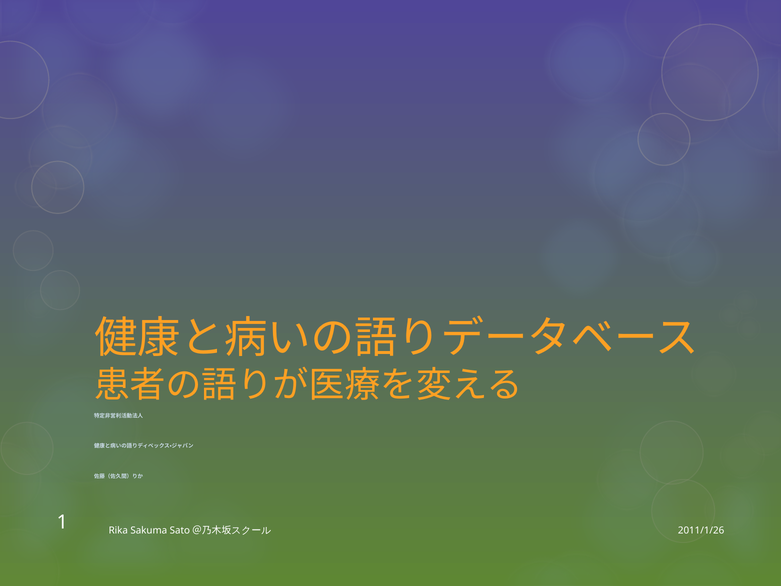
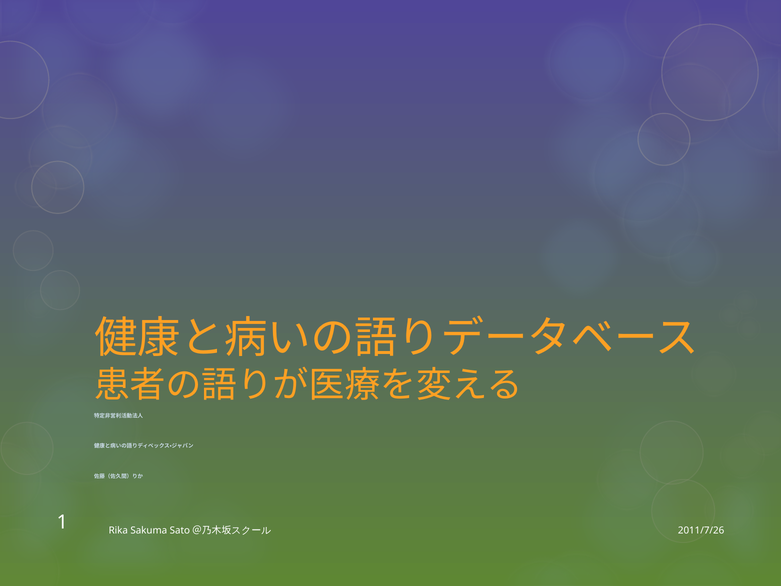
2011/1/26: 2011/1/26 -> 2011/7/26 (701, 530)
